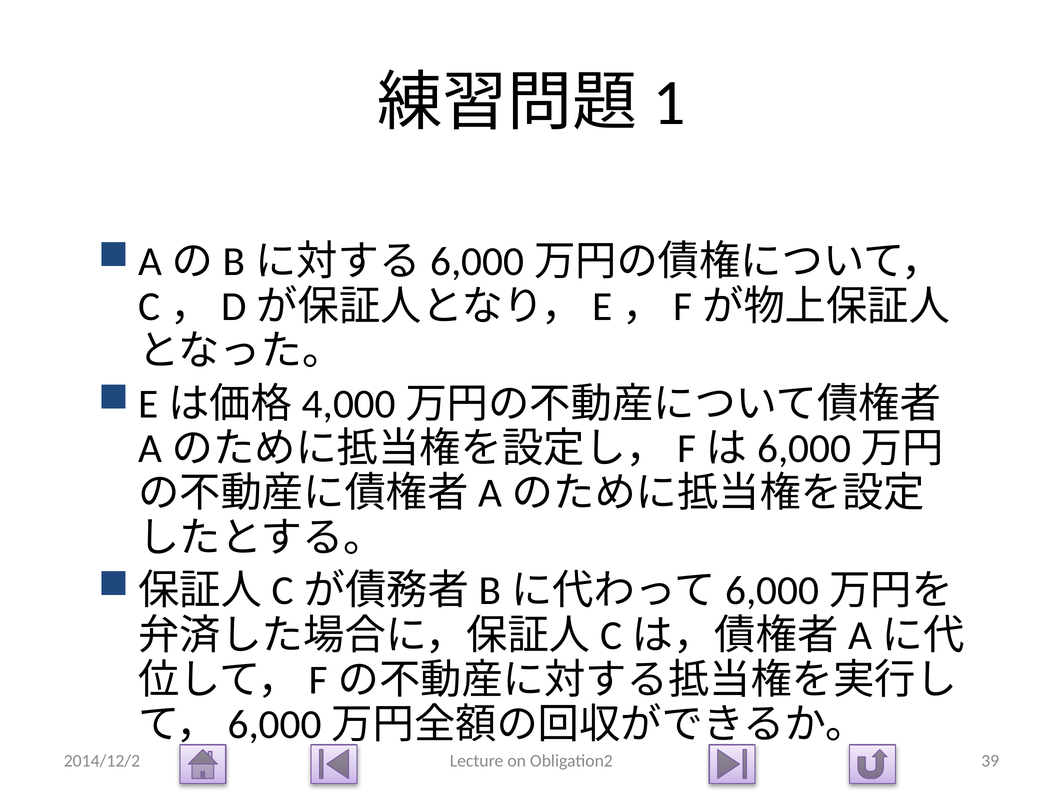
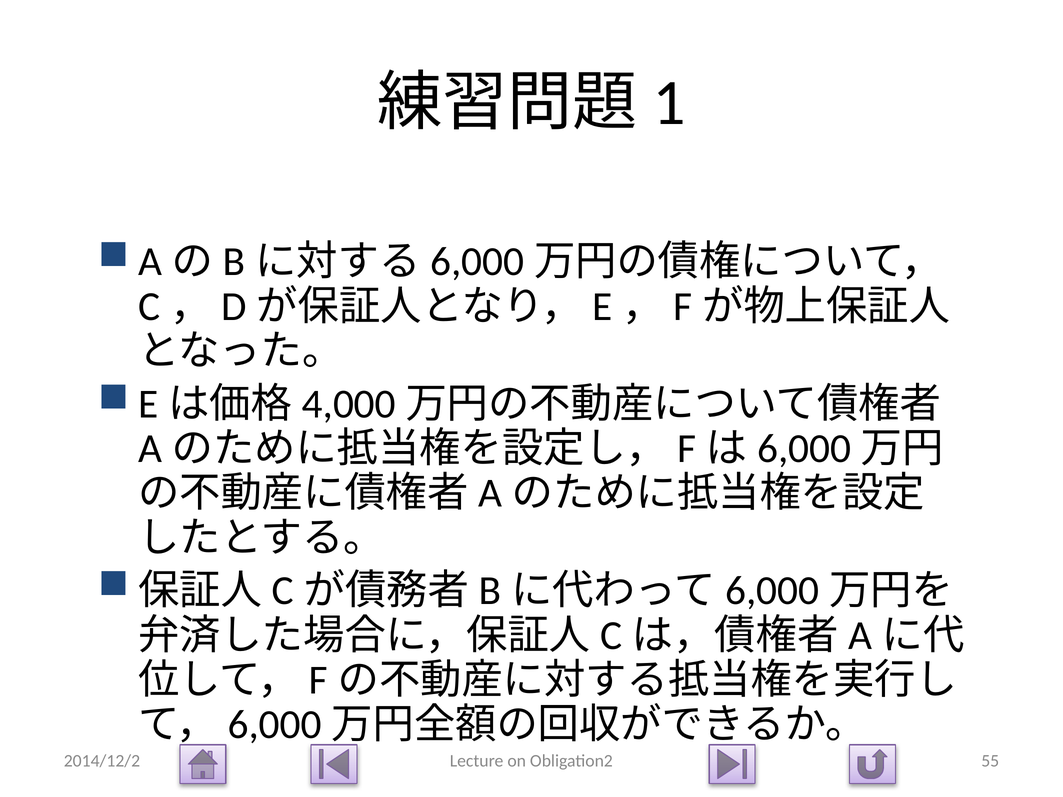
39: 39 -> 55 (990, 761)
